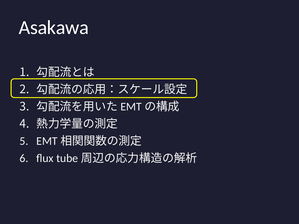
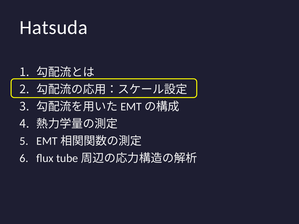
Asakawa: Asakawa -> Hatsuda (54, 27)
